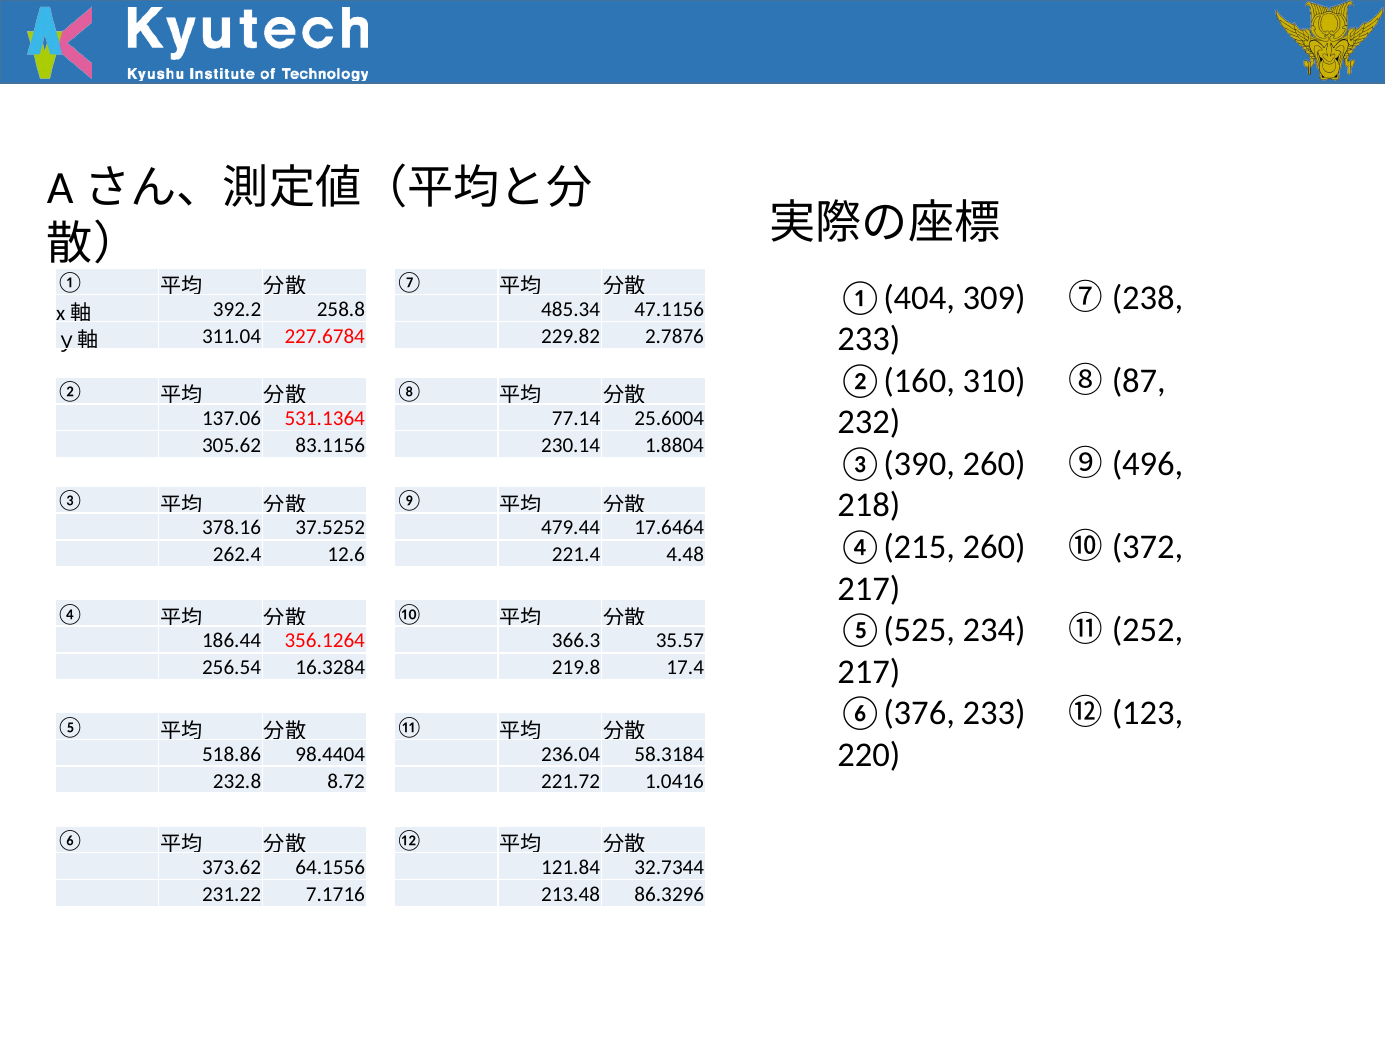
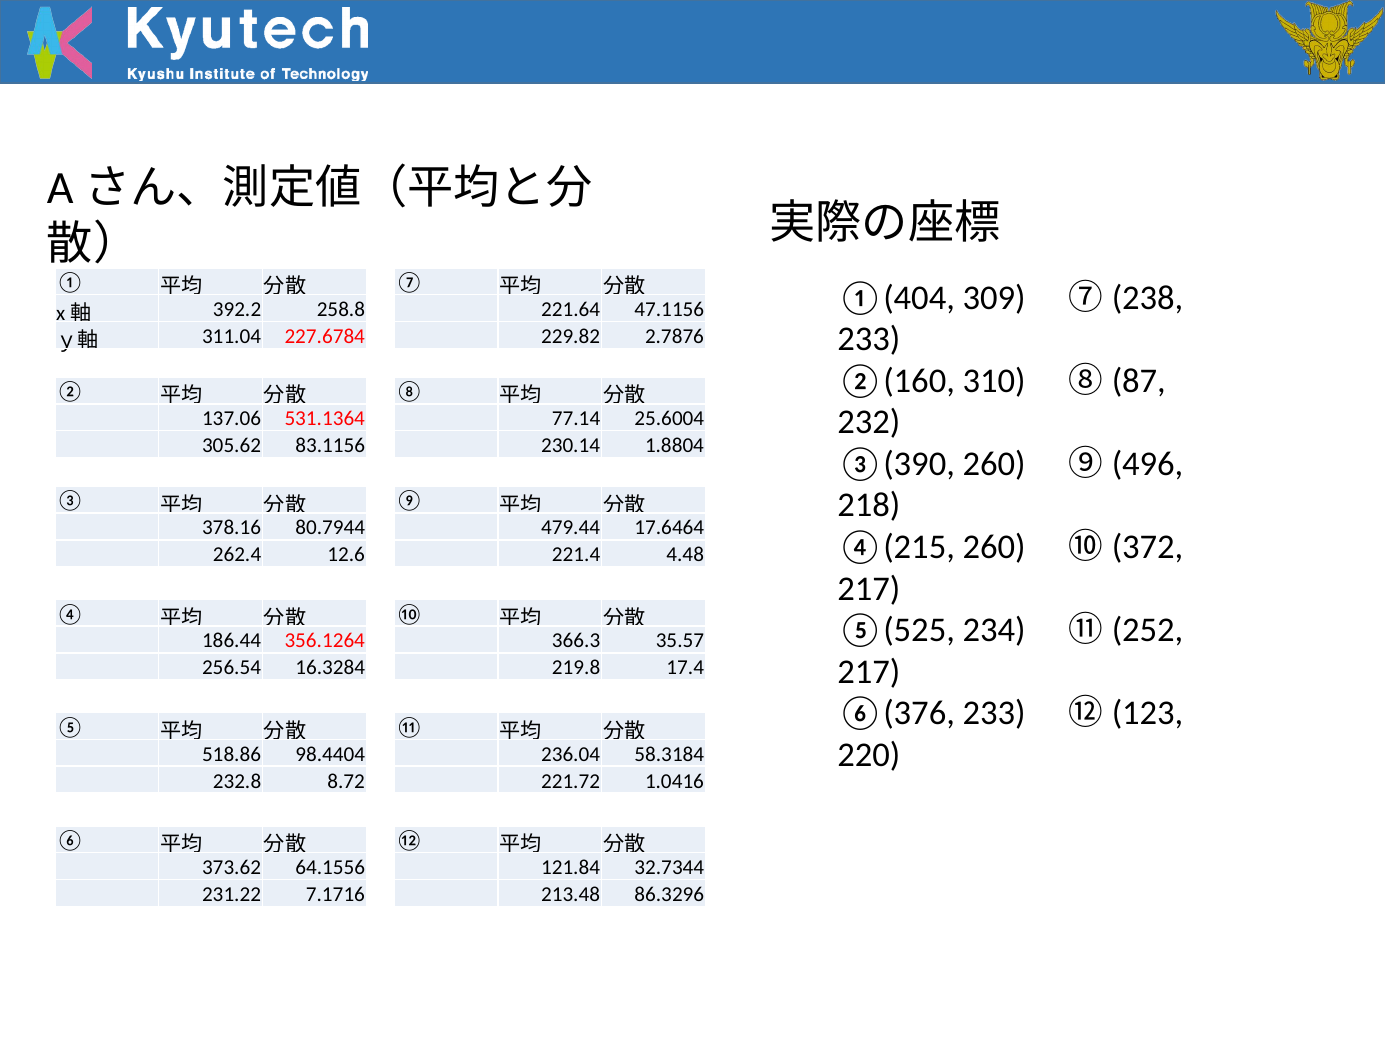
485.34: 485.34 -> 221.64 (571, 309)
37.5252: 37.5252 -> 80.7944 (330, 528)
